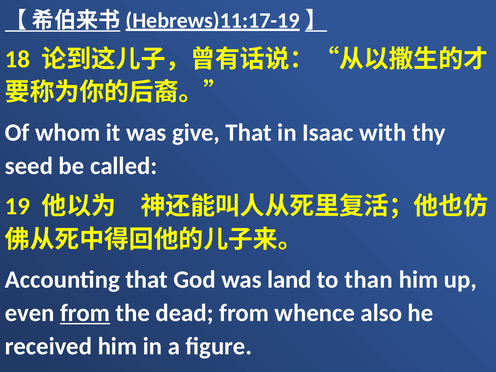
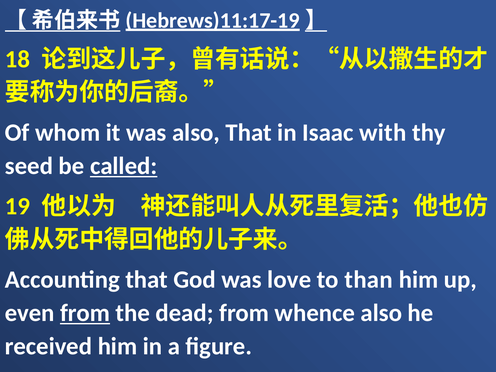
was give: give -> also (196, 133)
called underline: none -> present (124, 166)
land: land -> love (289, 280)
